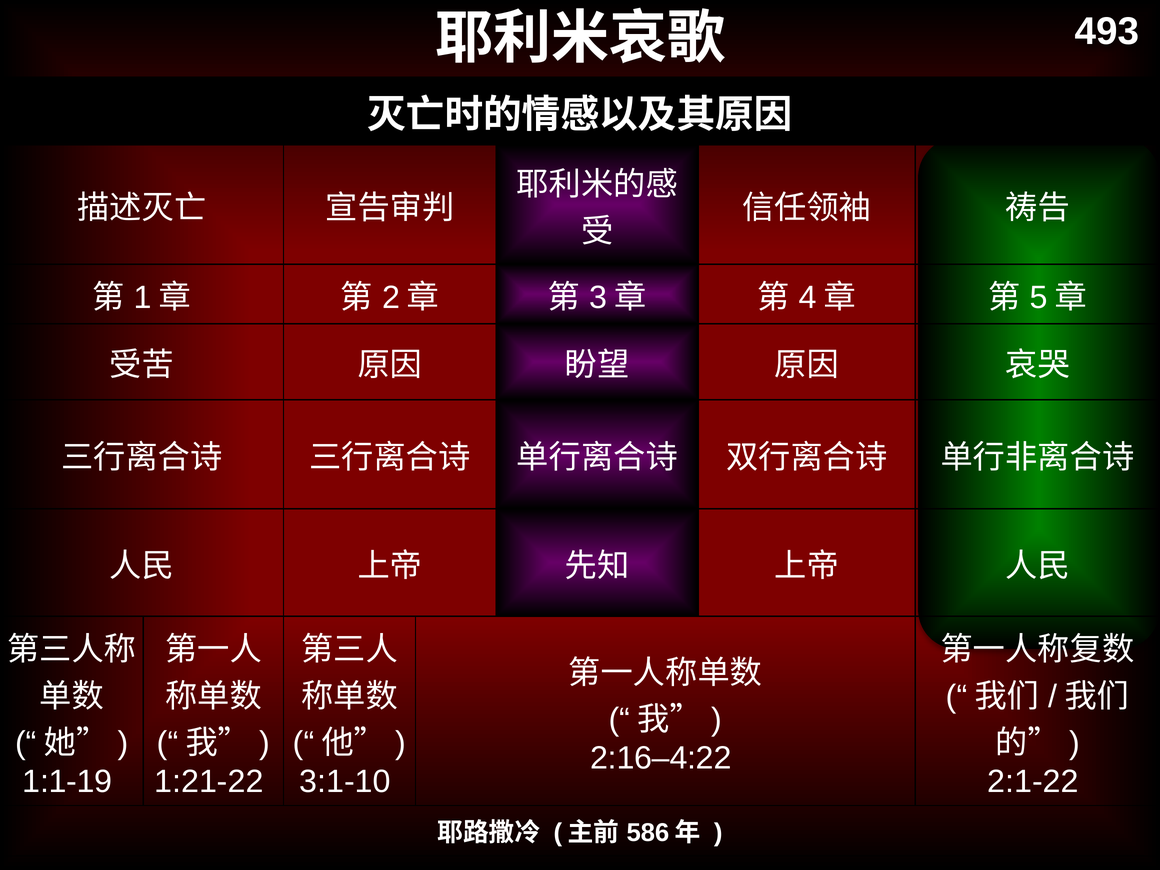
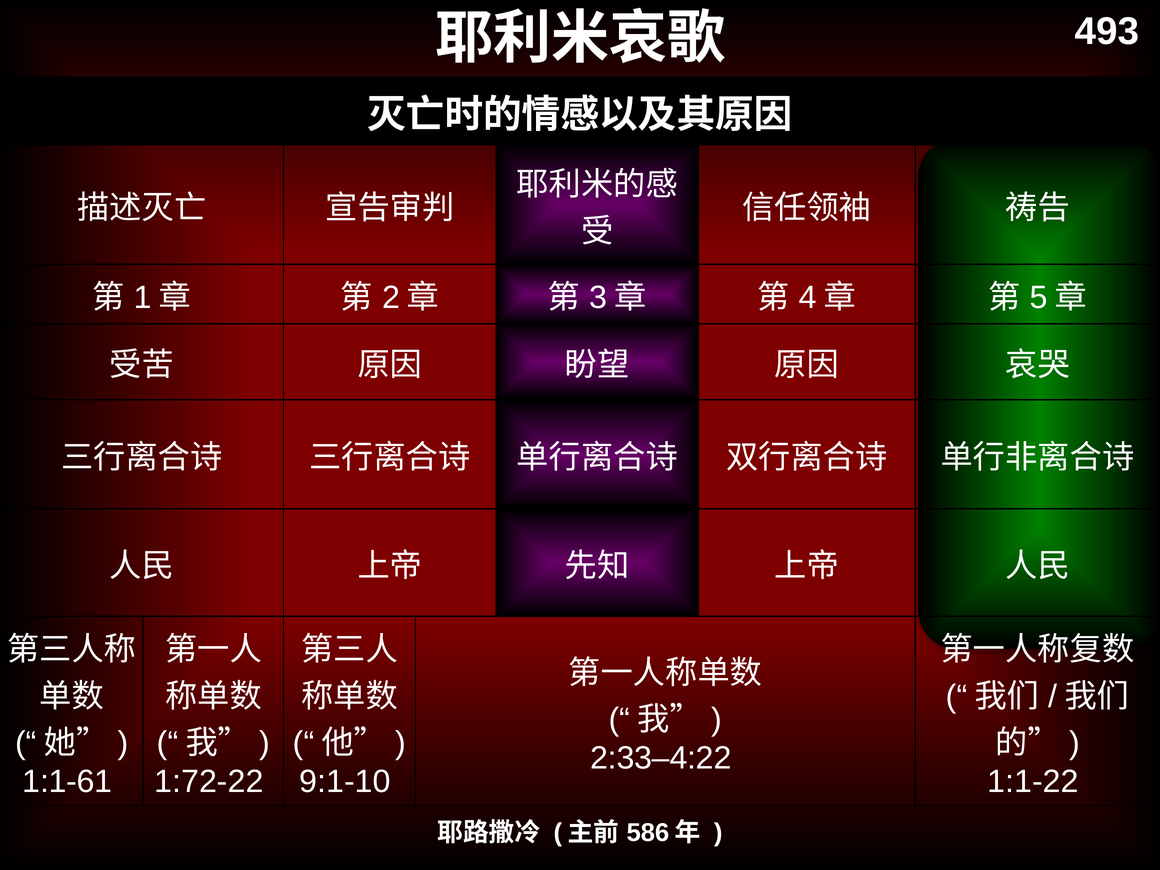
2:16–4:22: 2:16–4:22 -> 2:33–4:22 (661, 758)
1:1-19: 1:1-19 -> 1:1-61 (67, 782)
1:21-22: 1:21-22 -> 1:72-22 (209, 782)
3:1-10: 3:1-10 -> 9:1-10 (345, 782)
2:1-22: 2:1-22 -> 1:1-22 (1033, 782)
